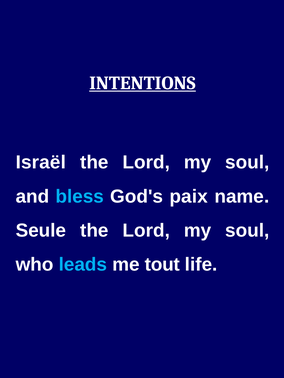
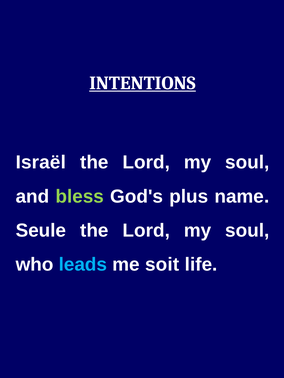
bless colour: light blue -> light green (80, 197)
paix: paix -> plus (189, 197)
tout: tout -> soit (162, 265)
